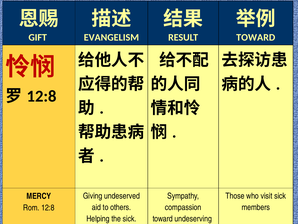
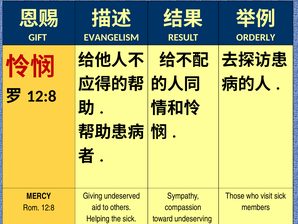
TOWARD: TOWARD -> ORDERLY (256, 37)
